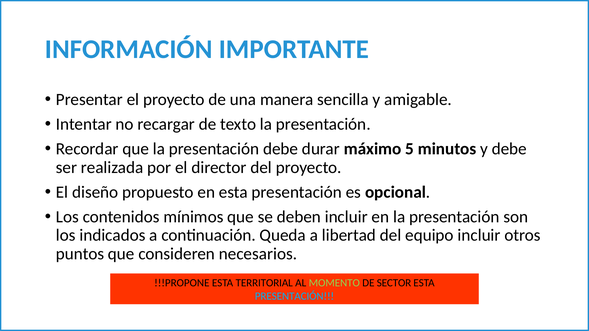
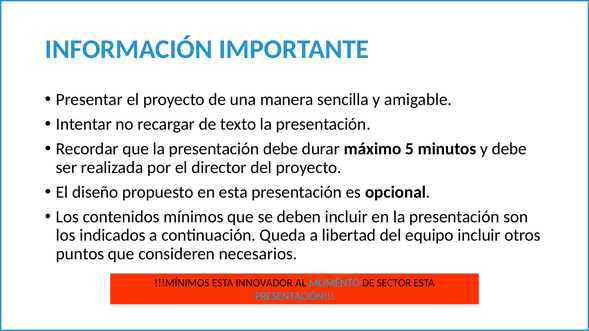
!!!PROPONE: !!!PROPONE -> !!!MÍNIMOS (182, 283)
TERRITORIAL: TERRITORIAL -> INNOVADOR (264, 283)
MOMENTO colour: light green -> light blue (334, 283)
